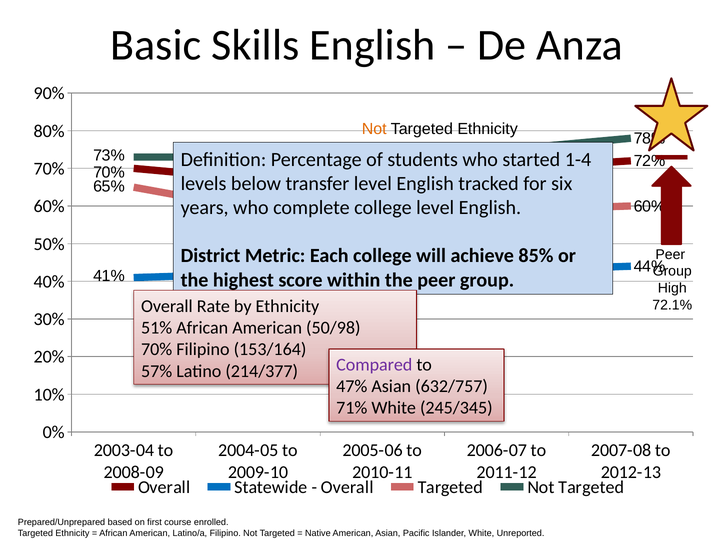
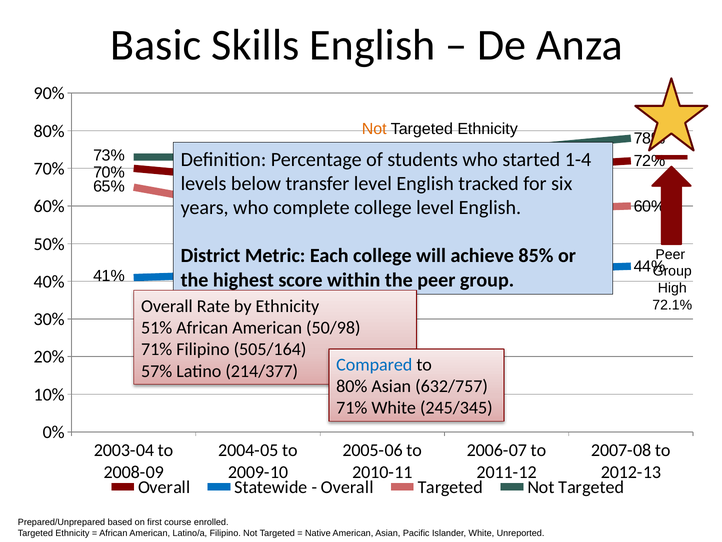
70%: 70% -> 71% (157, 349)
153/164: 153/164 -> 505/164 (270, 349)
Compared colour: purple -> blue (374, 364)
47%: 47% -> 80% (352, 386)
